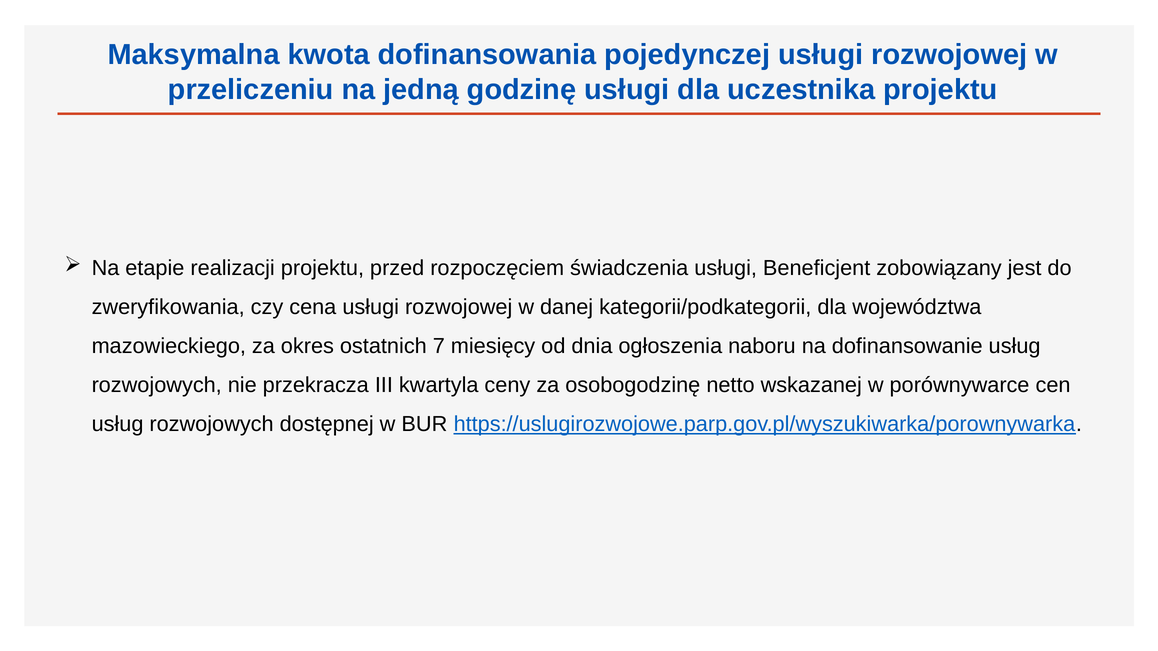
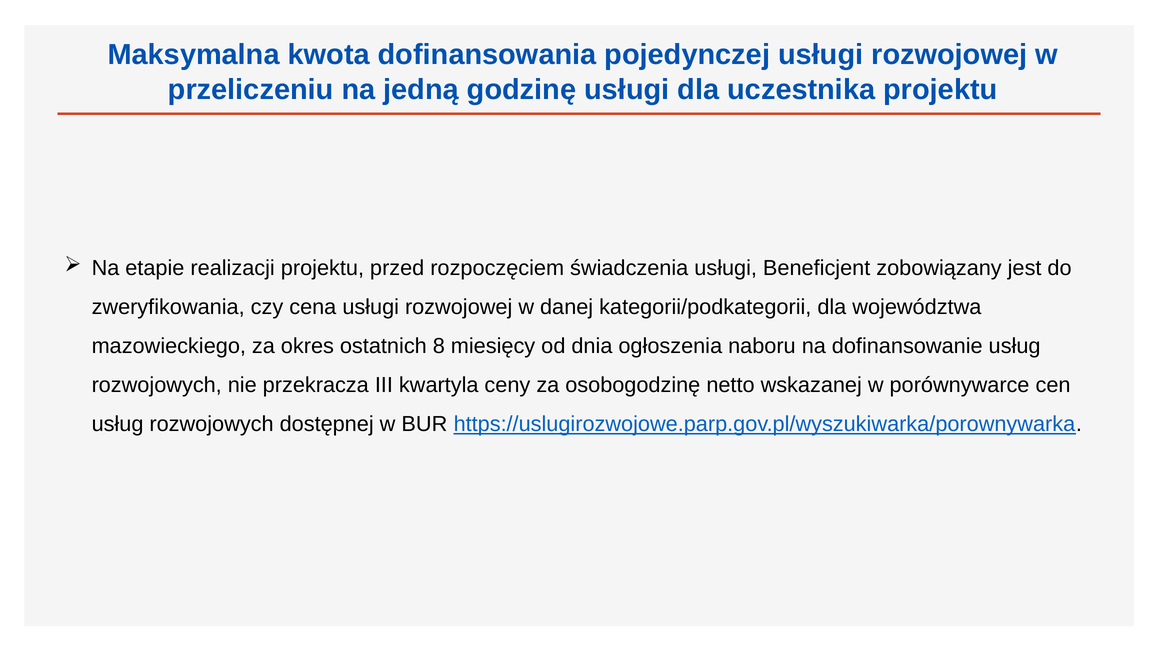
7: 7 -> 8 (439, 346)
